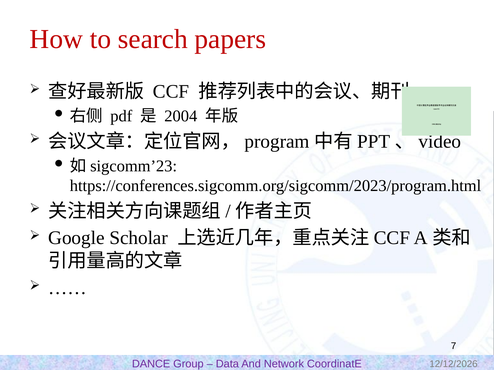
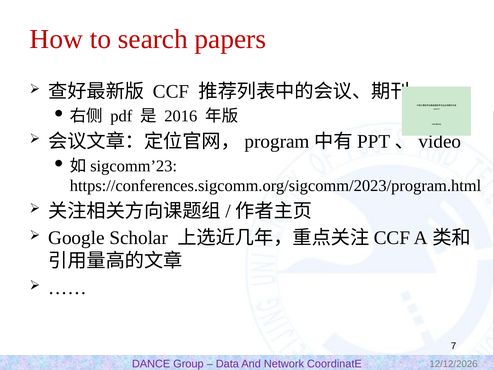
2004: 2004 -> 2016 (181, 116)
